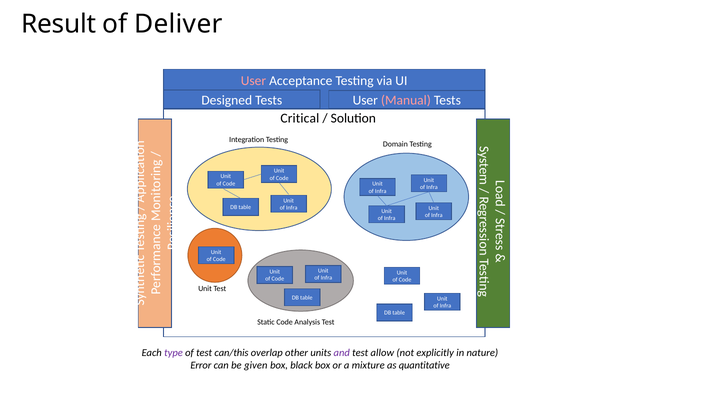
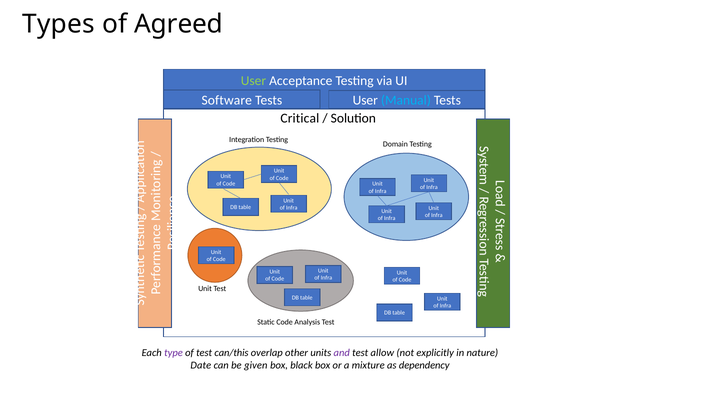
Result: Result -> Types (59, 24)
Deliver: Deliver -> Agreed (179, 24)
User colour: pink -> light green (253, 81)
Designed: Designed -> Software (227, 100)
Manual colour: pink -> light blue (406, 100)
Error: Error -> Date (201, 365)
quantitative: quantitative -> dependency (424, 365)
